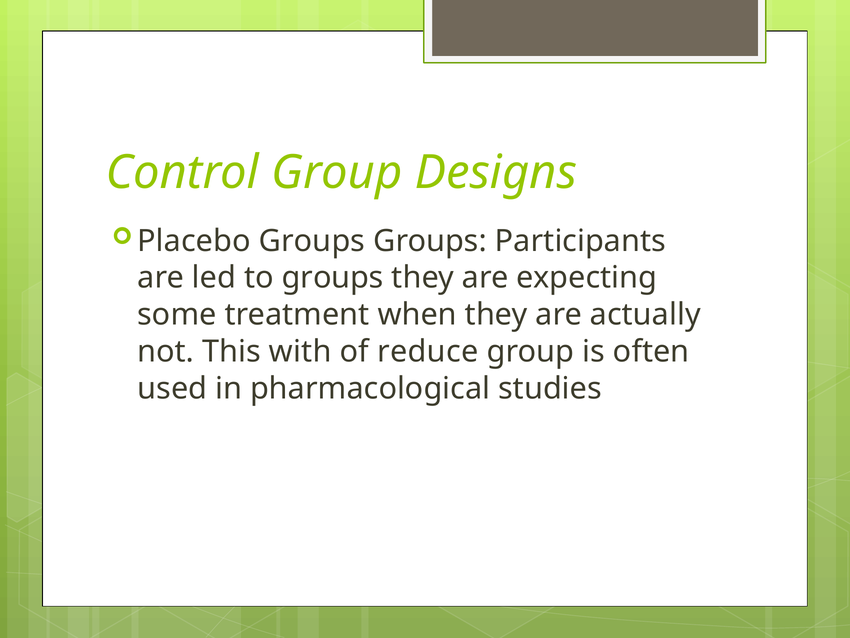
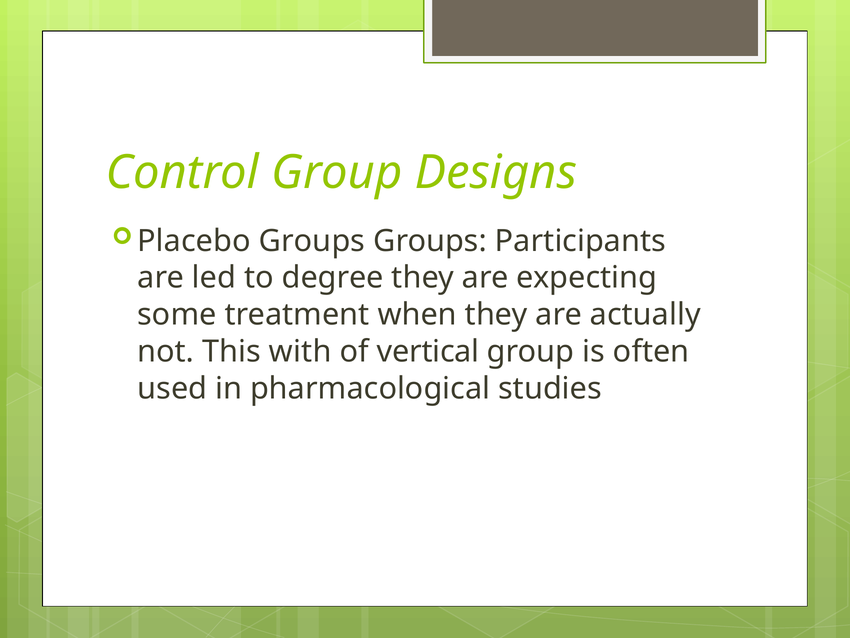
to groups: groups -> degree (333, 278)
reduce: reduce -> vertical (428, 351)
